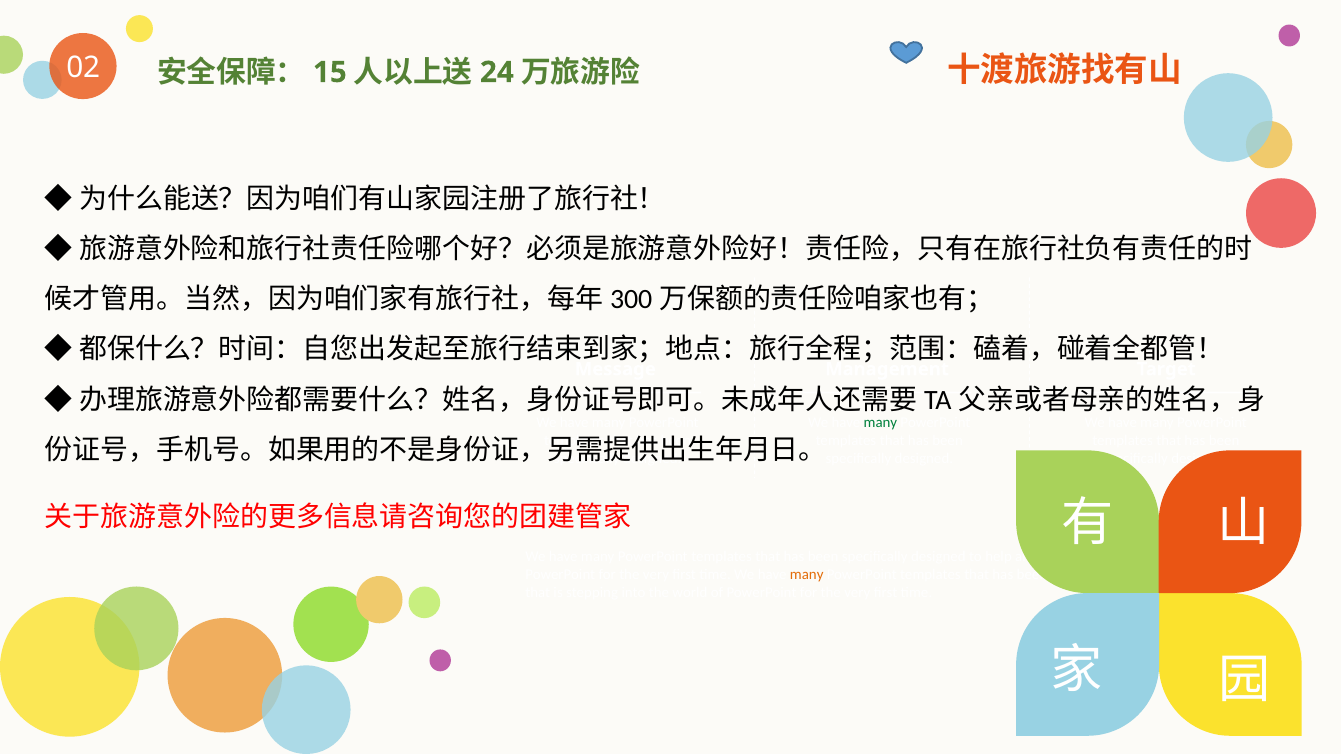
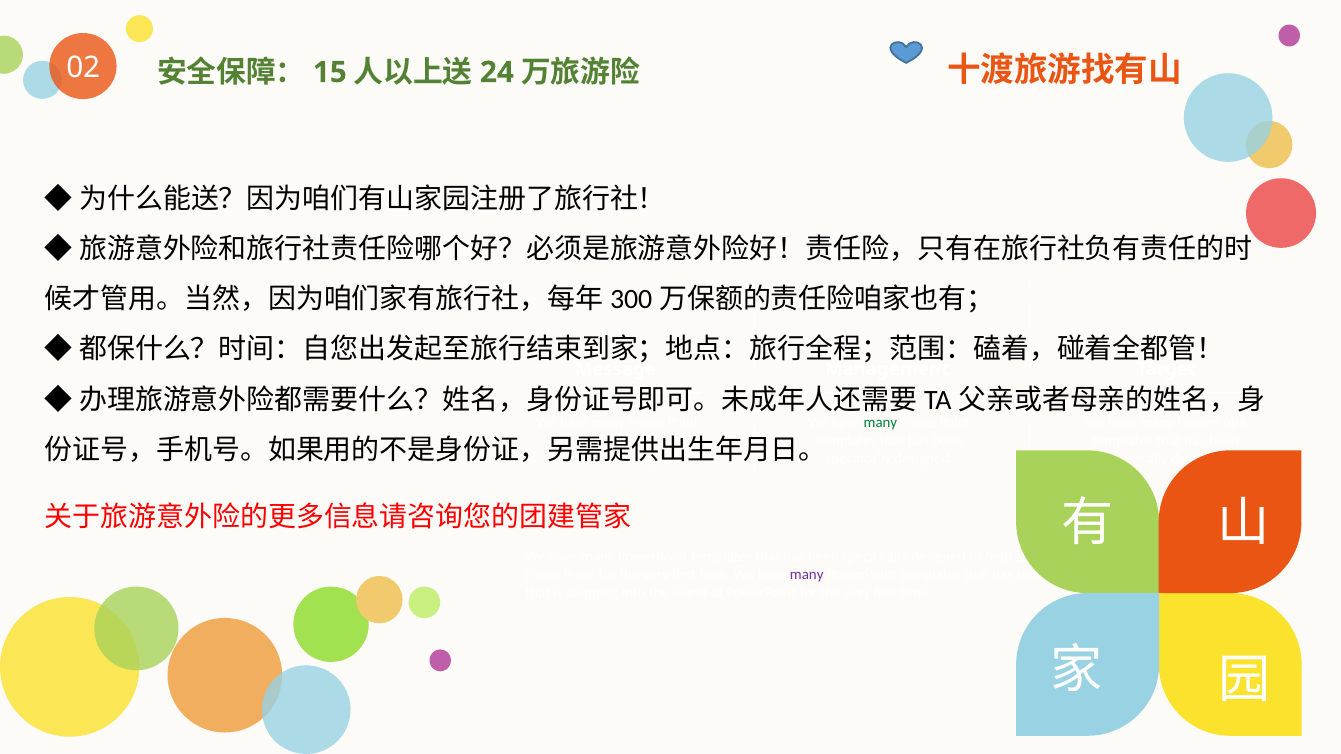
many colour: orange -> purple (807, 575)
